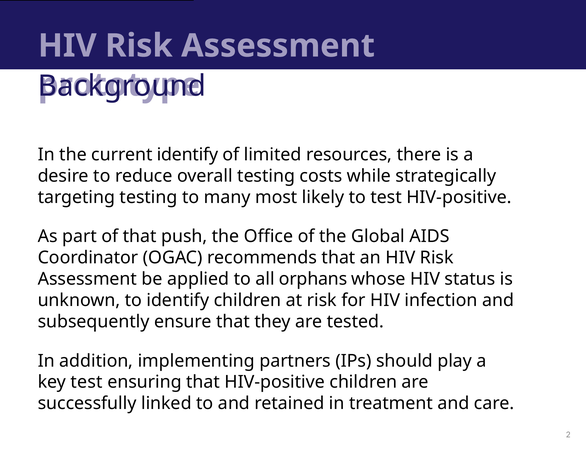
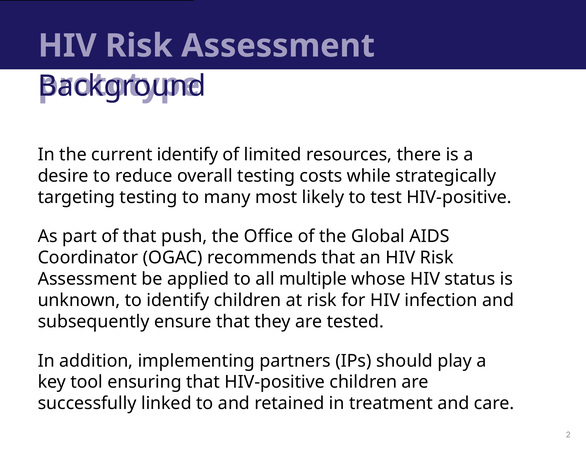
orphans: orphans -> multiple (313, 279)
key test: test -> tool (87, 382)
